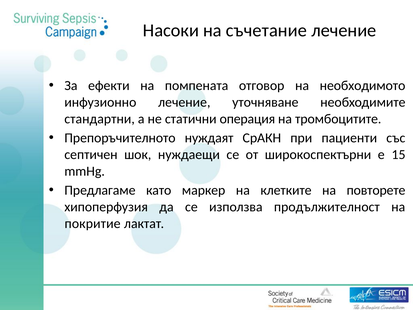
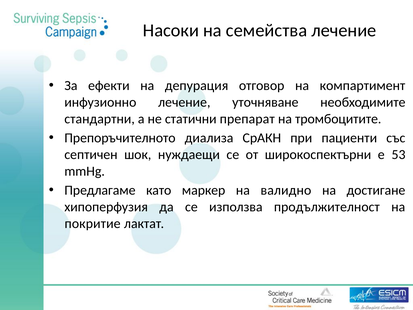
съчетание: съчетание -> семейства (267, 31)
помпената: помпената -> депурация (197, 86)
необходимото: необходимото -> компартимент (363, 86)
операция: операция -> препарат (247, 119)
нуждаят: нуждаят -> диализа (209, 138)
15: 15 -> 53 (399, 155)
клетките: клетките -> валидно (286, 190)
повторете: повторете -> достигане (376, 190)
